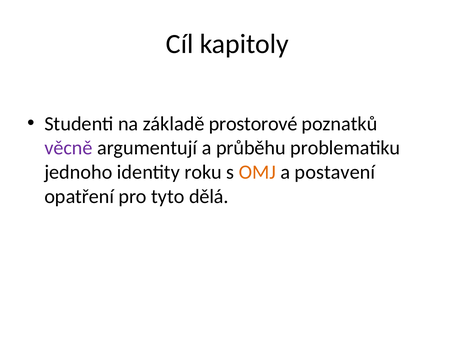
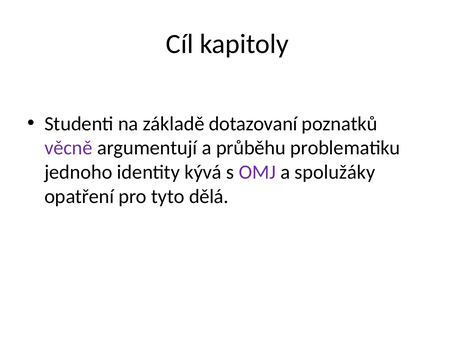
prostorové: prostorové -> dotazovaní (253, 124)
roku: roku -> kývá (203, 172)
OMJ colour: orange -> purple (257, 172)
postavení: postavení -> spolužáky (335, 172)
